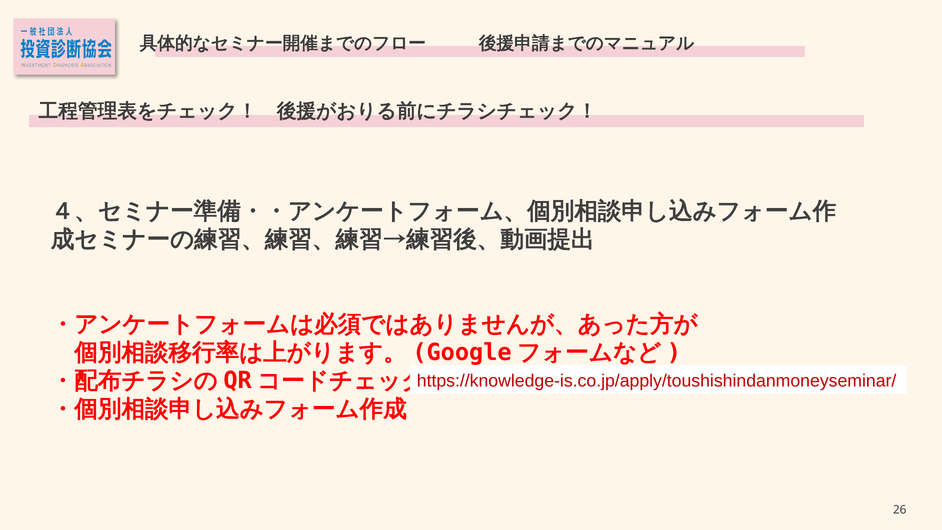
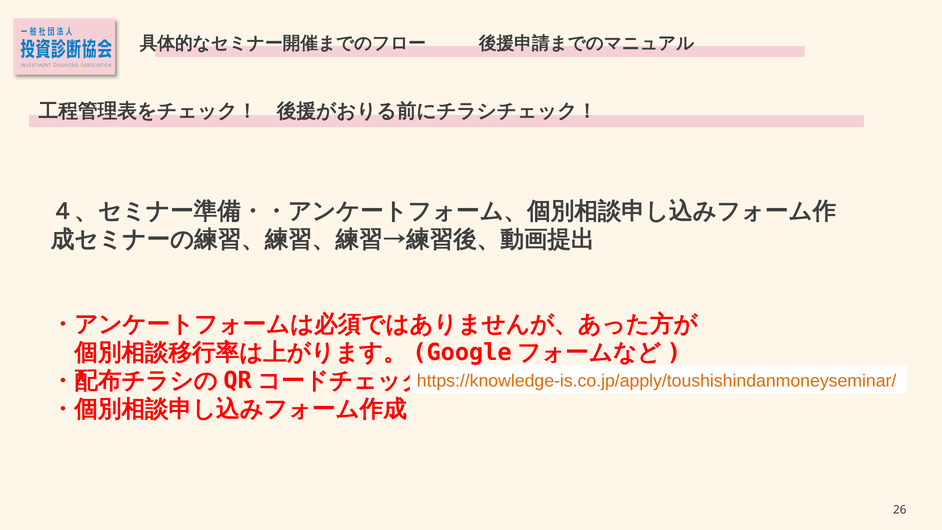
https://knowledge-is.co.jp/apply/toushishindanmoneyseminar/ colour: red -> orange (657, 381)
